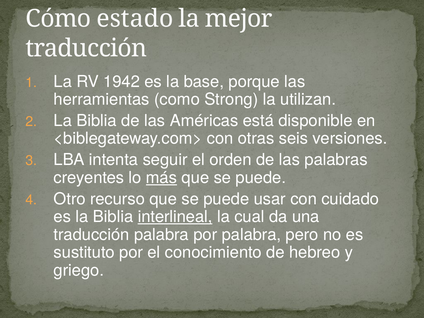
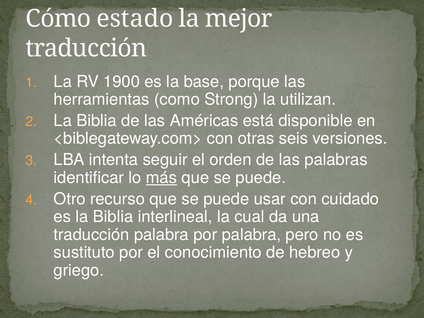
1942: 1942 -> 1900 (122, 82)
creyentes: creyentes -> identificar (89, 178)
interlineal underline: present -> none (175, 217)
